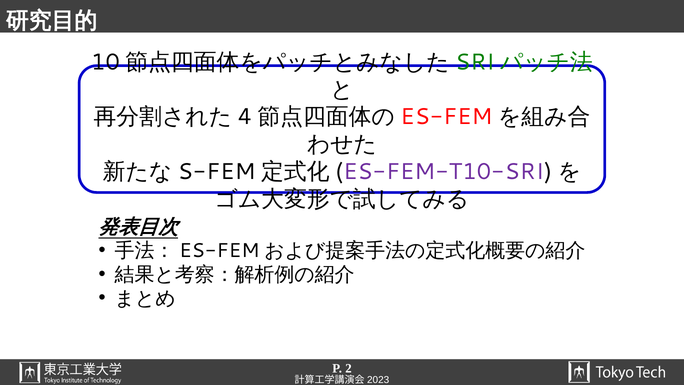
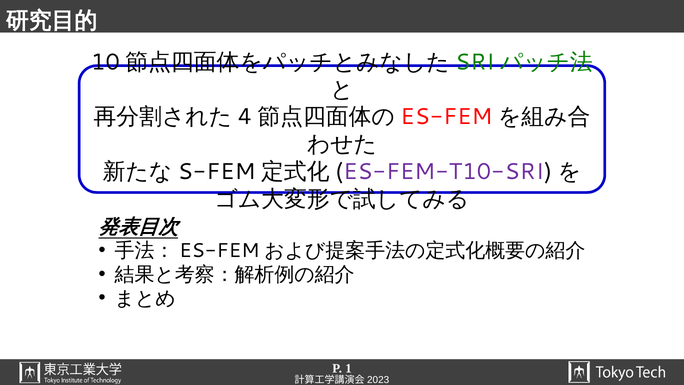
2: 2 -> 1 (348, 368)
